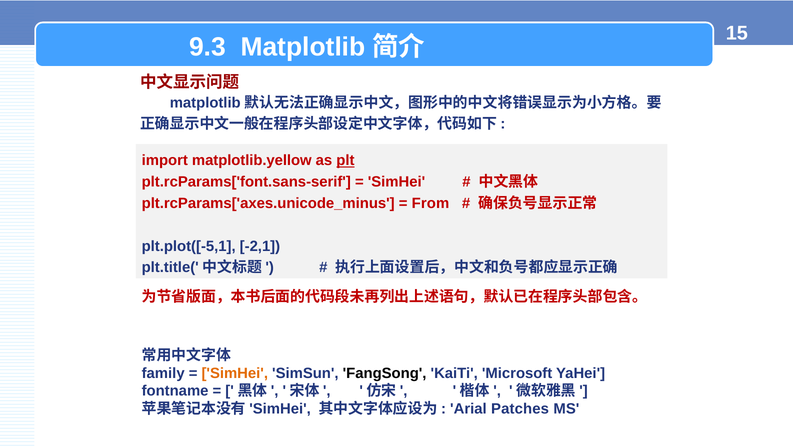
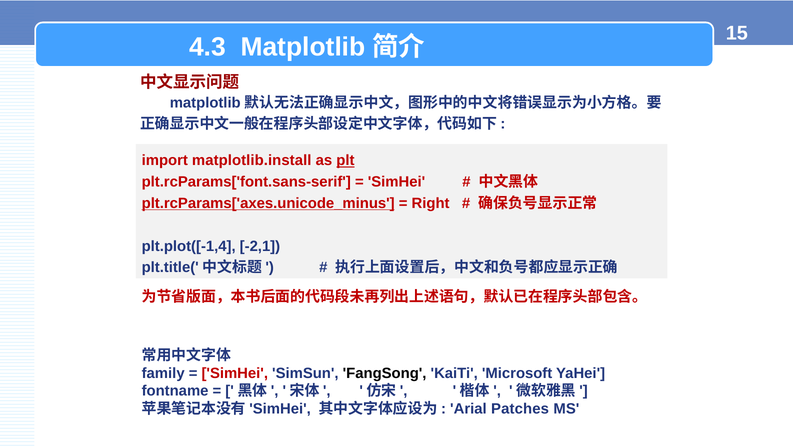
9.3: 9.3 -> 4.3 (208, 47)
matplotlib.yellow: matplotlib.yellow -> matplotlib.install (252, 161)
plt.rcParams['axes.unicode_minus underline: none -> present (268, 203)
From: From -> Right (431, 203)
plt.plot([-5,1: plt.plot([-5,1 -> plt.plot([-1,4 (189, 246)
SimHei colour: orange -> red (235, 373)
